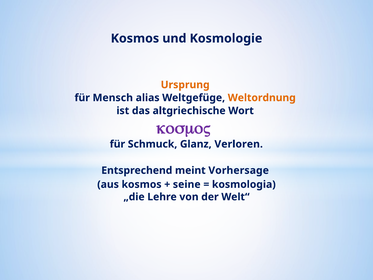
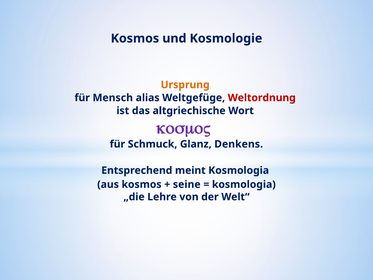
Weltordnung colour: orange -> red (262, 98)
Verloren: Verloren -> Denkens (239, 144)
meint Vorhersage: Vorhersage -> Kosmologia (239, 170)
